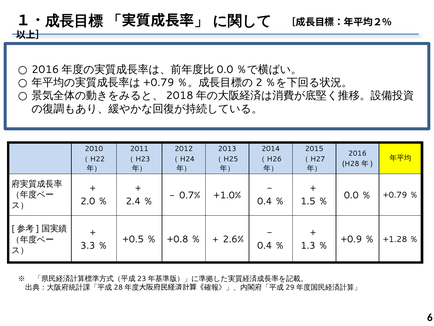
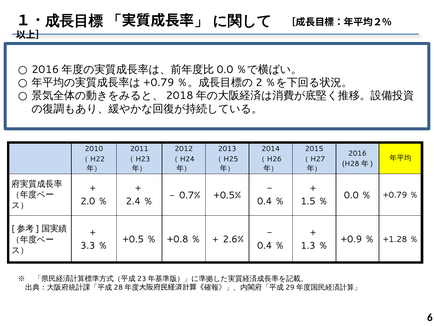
+1.0%: +1.0% -> +0.5% (227, 195)
